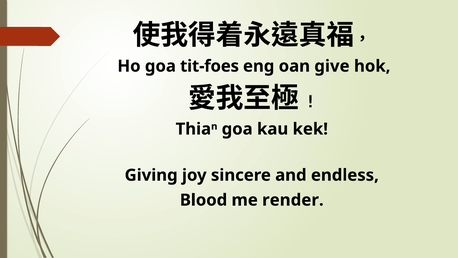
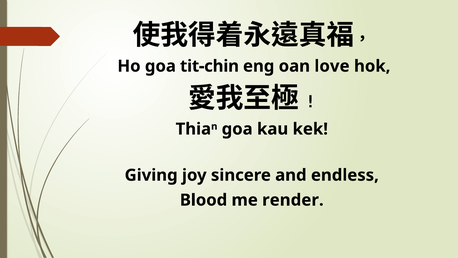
tit-foes: tit-foes -> tit-chin (210, 66)
give: give -> love (332, 66)
